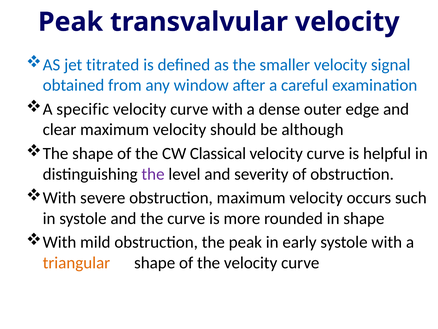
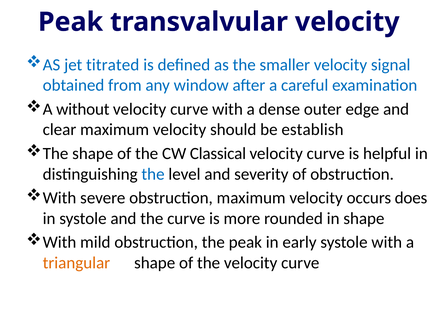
specific: specific -> without (83, 109)
although: although -> establish (312, 129)
the colour: purple -> blue (153, 174)
such: such -> does (411, 198)
